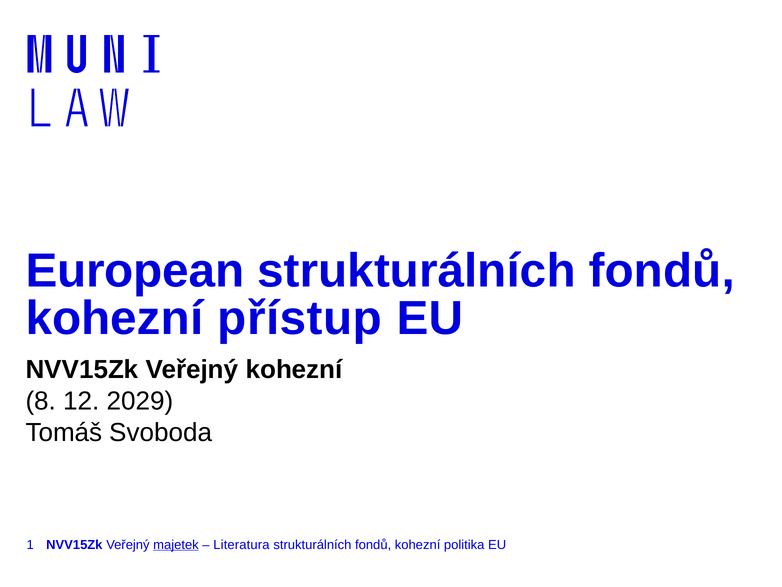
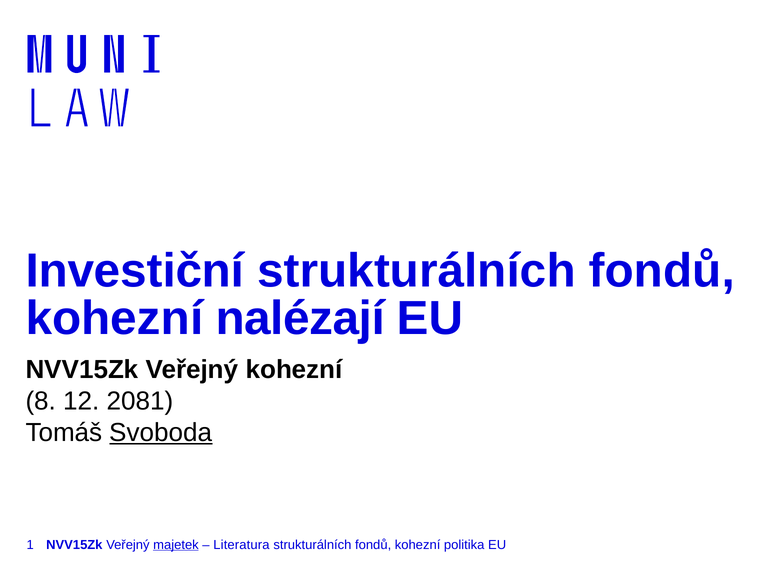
European: European -> Investiční (135, 270)
přístup: přístup -> nalézají (300, 318)
2029: 2029 -> 2081 (140, 401)
Svoboda underline: none -> present (161, 432)
